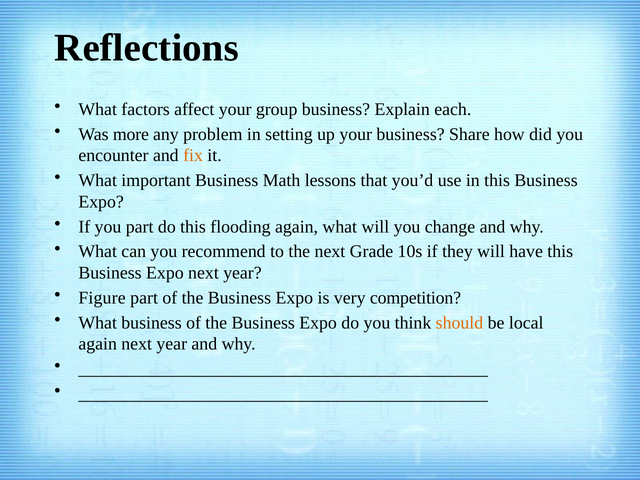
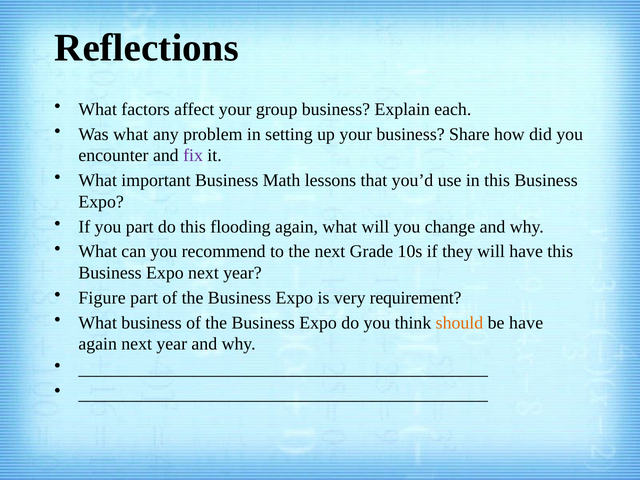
Was more: more -> what (131, 134)
fix colour: orange -> purple (193, 156)
competition: competition -> requirement (416, 298)
be local: local -> have (526, 323)
